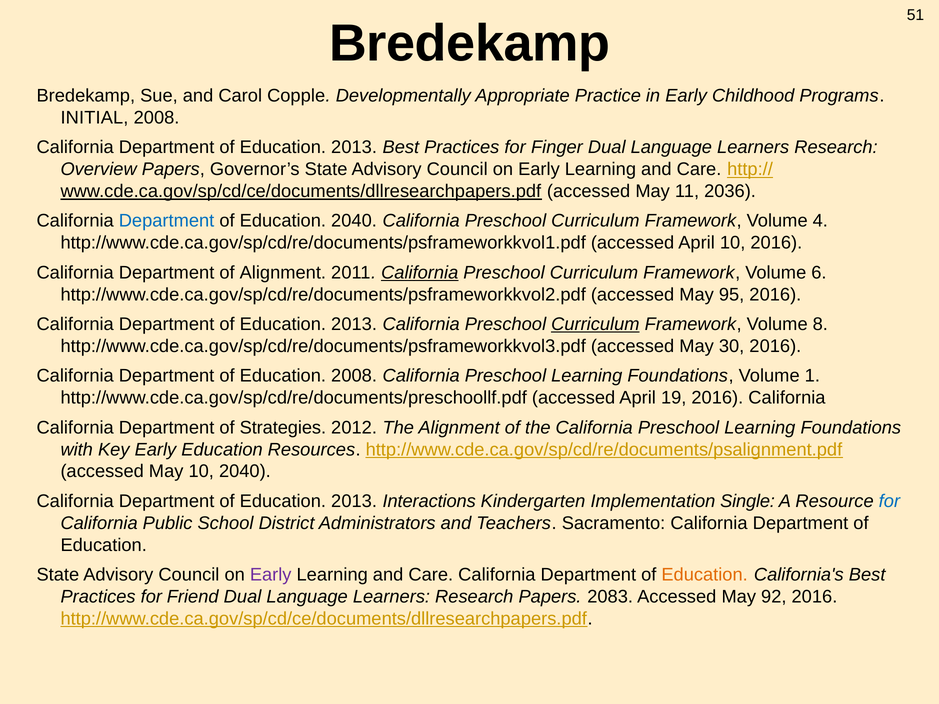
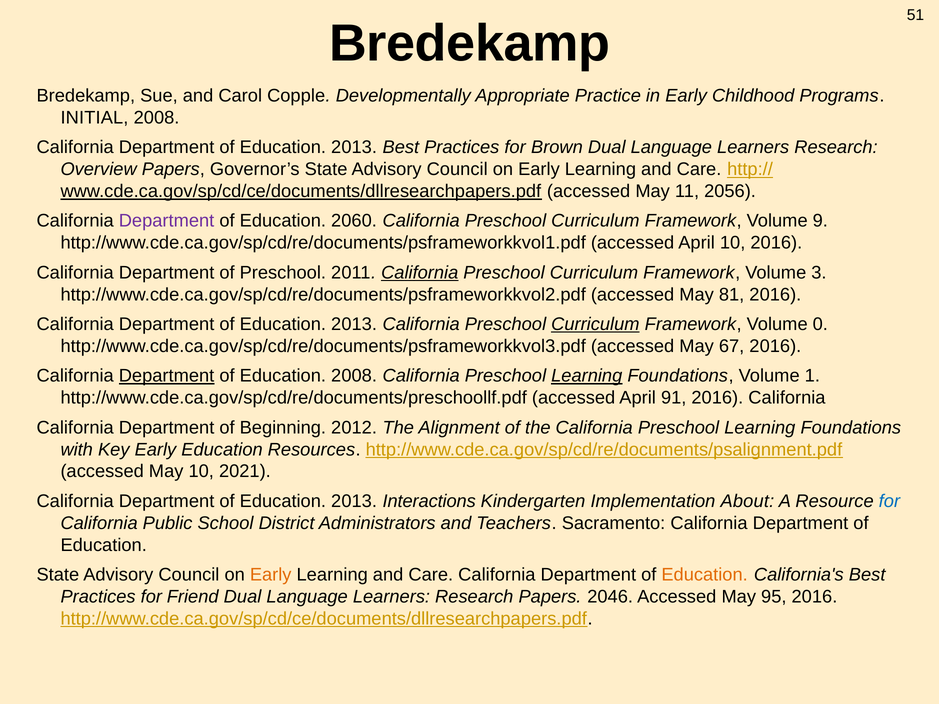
Finger: Finger -> Brown (557, 147)
2036: 2036 -> 2056 (730, 191)
Department colour: blue -> purple (167, 221)
Education 2040: 2040 -> 2060 (354, 221)
4: 4 -> 9 (820, 221)
of Alignment: Alignment -> Preschool (283, 273)
6: 6 -> 3 (819, 273)
95: 95 -> 81 (732, 295)
8: 8 -> 0 (820, 324)
30: 30 -> 67 (732, 346)
Department underline: none -> present (167, 376)
Learning underline: none -> present (587, 376)
19: 19 -> 91 (674, 398)
Strategies: Strategies -> Beginning (283, 428)
10 2040: 2040 -> 2021 (245, 472)
Single: Single -> About (747, 501)
Early colour: purple -> orange (271, 575)
2083: 2083 -> 2046 (610, 597)
92: 92 -> 95 (774, 597)
